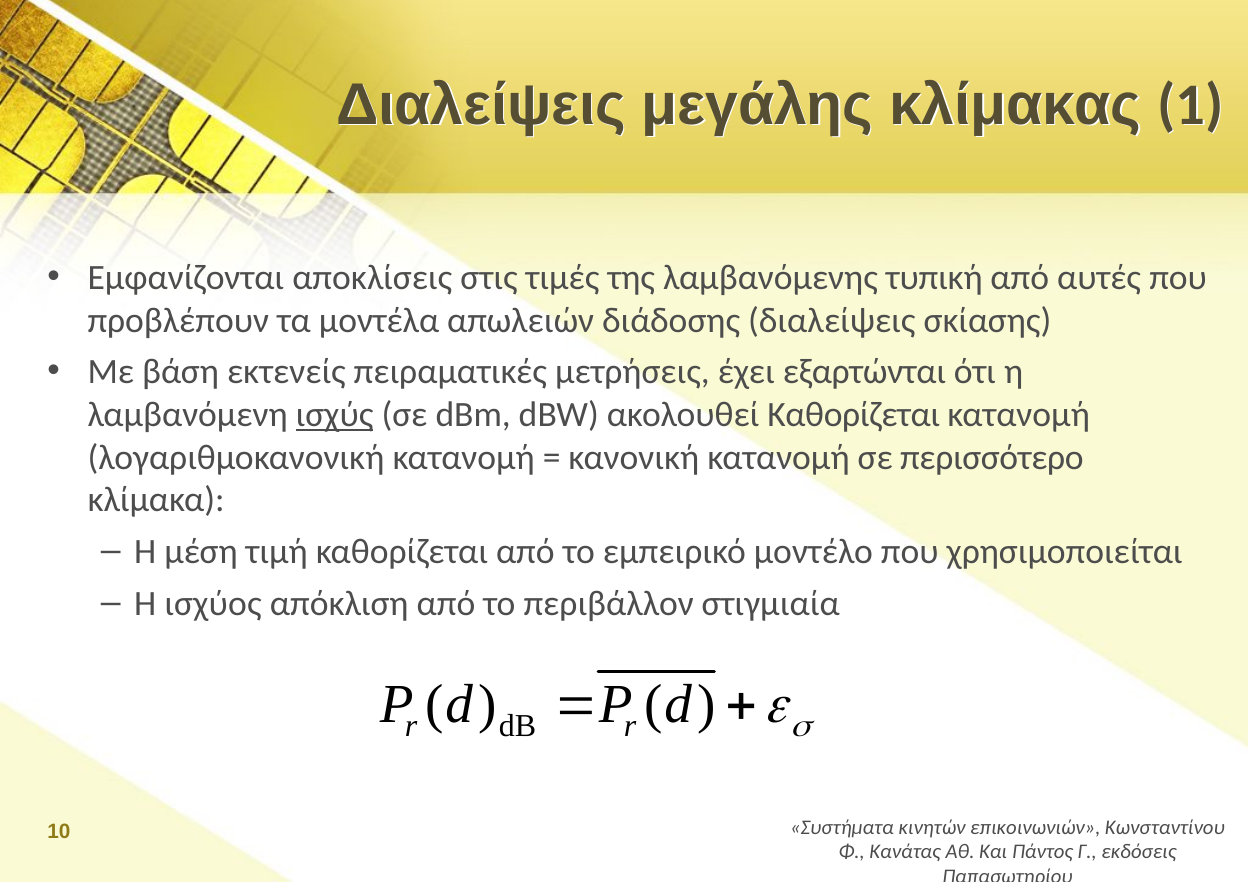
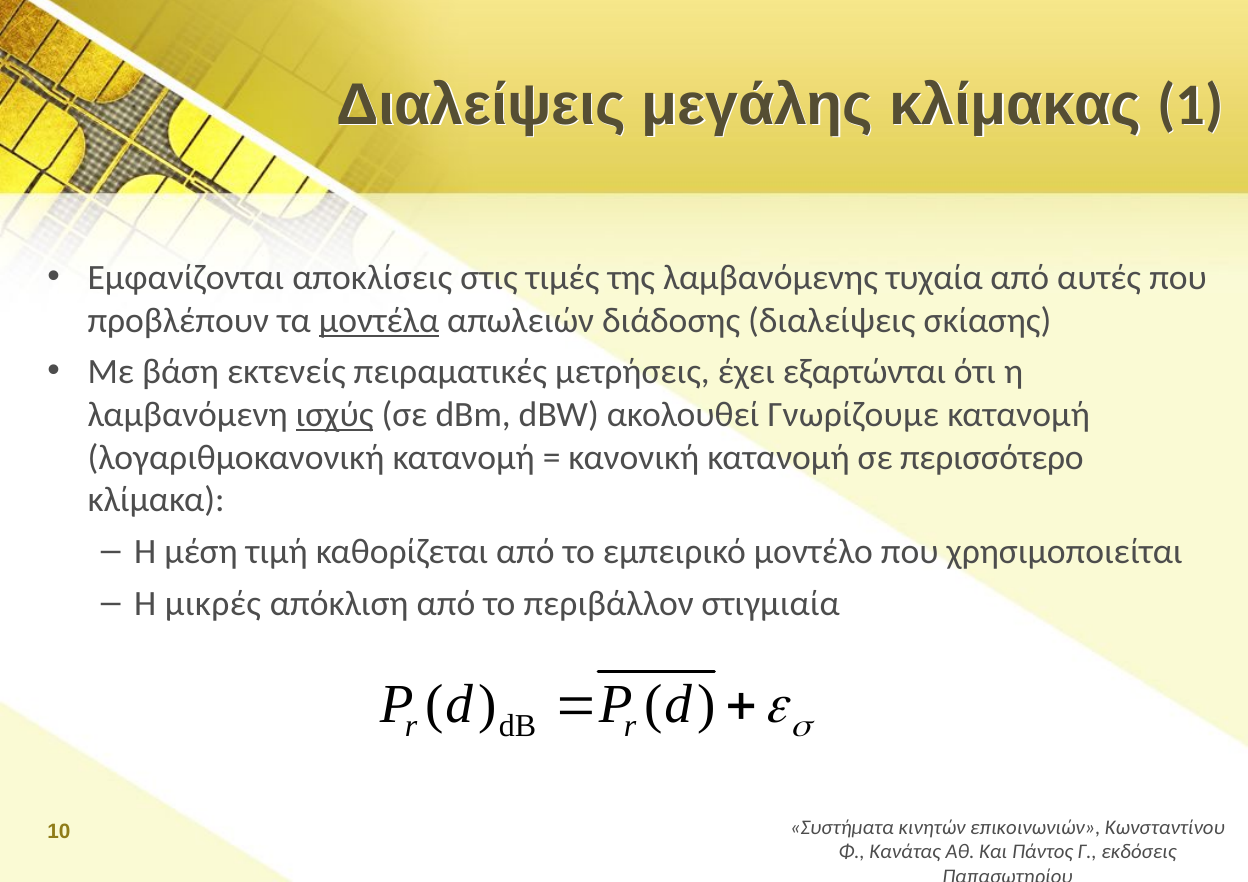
τυπική: τυπική -> τυχαία (934, 278)
μοντέλα underline: none -> present (379, 320)
ακολουθεί Καθορίζεται: Καθορίζεται -> Γνωρίζουμε (853, 415)
ισχύος: ισχύος -> μικρές (213, 603)
